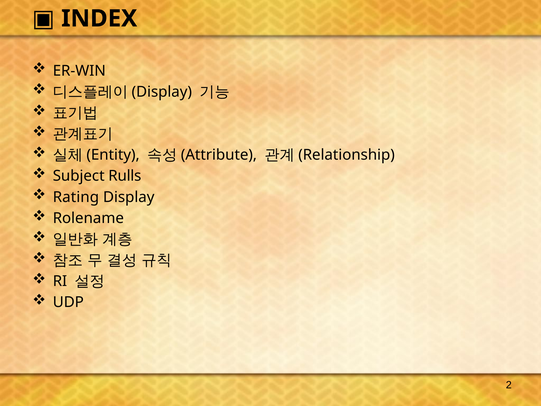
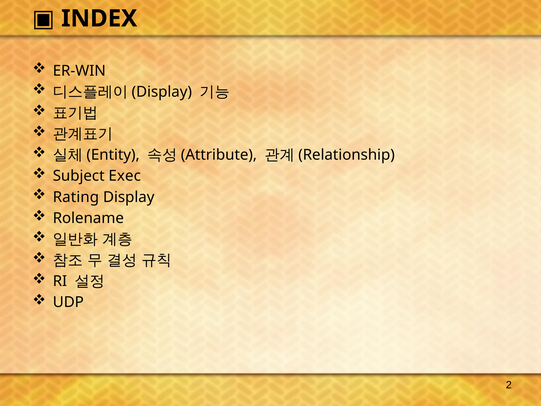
Rulls: Rulls -> Exec (125, 176)
